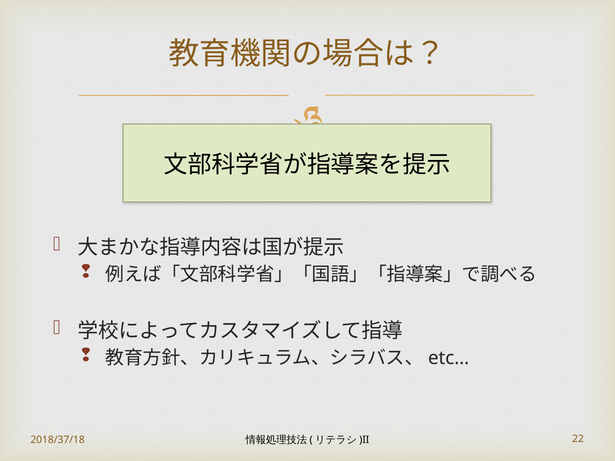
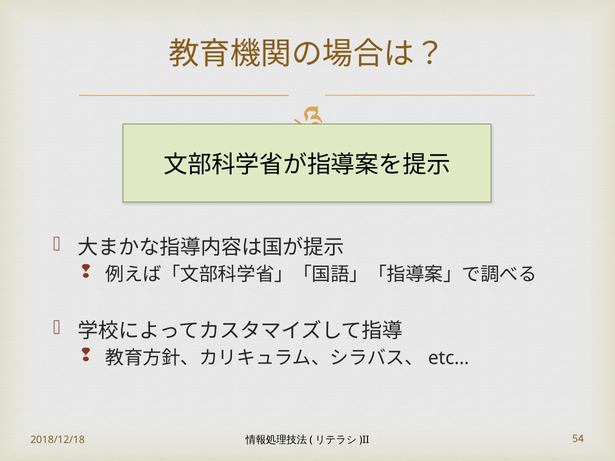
2018/37/18: 2018/37/18 -> 2018/12/18 (58, 440)
22: 22 -> 54 (578, 439)
